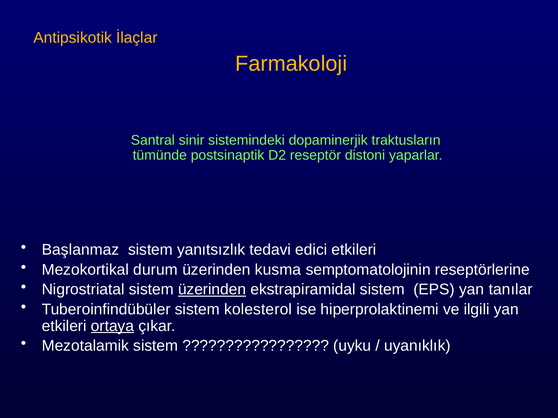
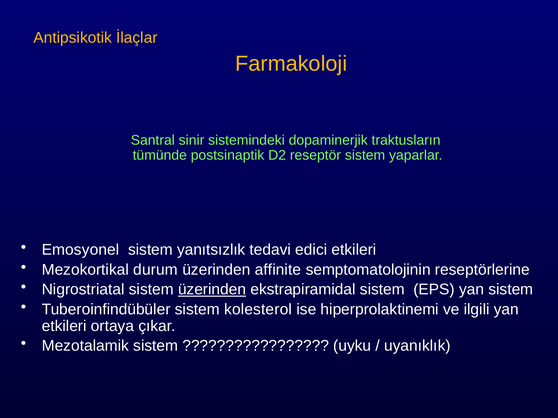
reseptör distoni: distoni -> sistem (365, 155)
Başlanmaz: Başlanmaz -> Emosyonel (81, 250)
kusma: kusma -> affinite (278, 270)
yan tanılar: tanılar -> sistem (511, 290)
ortaya underline: present -> none (112, 326)
